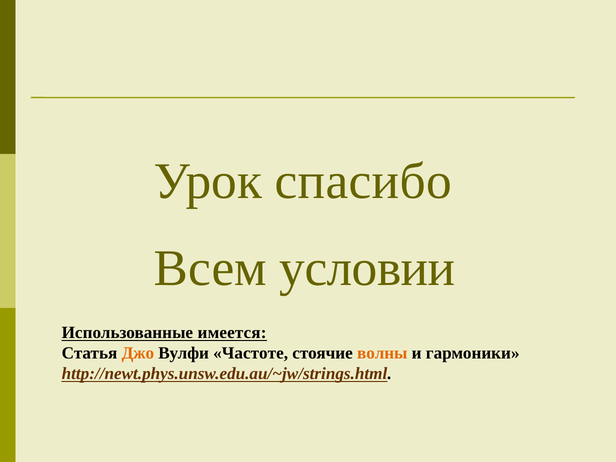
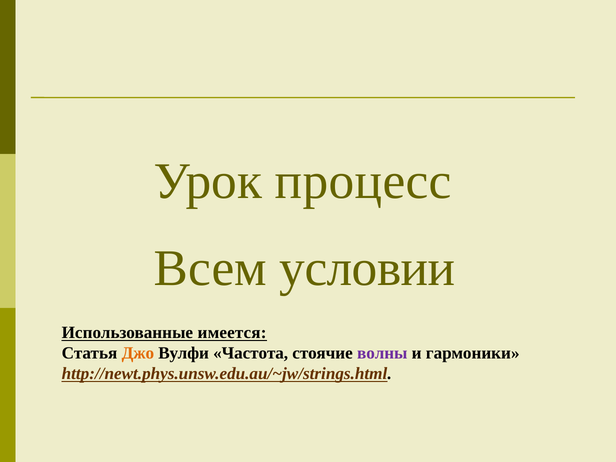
спасибо: спасибо -> процесс (363, 181)
Частоте: Частоте -> Частота (251, 353)
волны colour: orange -> purple (382, 353)
